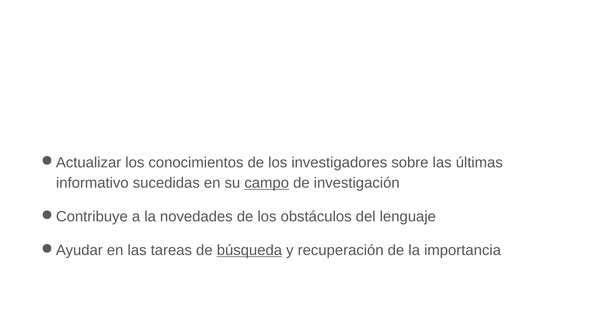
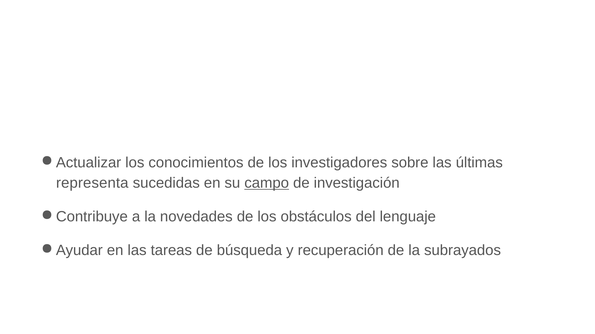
informativo: informativo -> representa (92, 183)
búsqueda underline: present -> none (249, 251)
importancia: importancia -> subrayados (463, 251)
